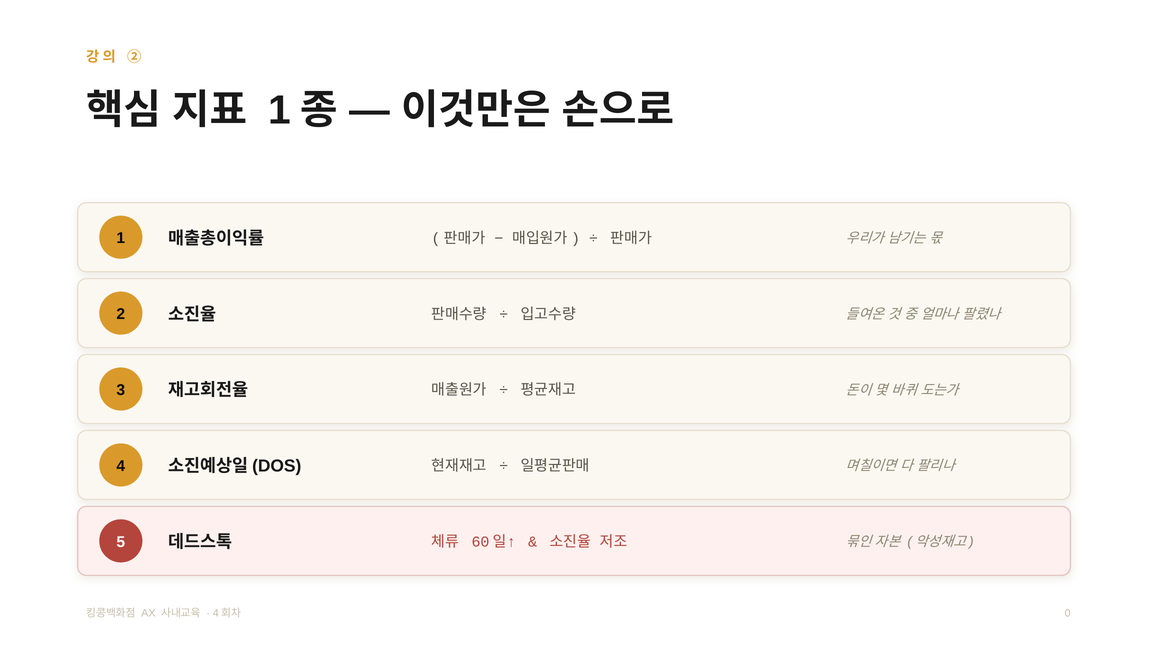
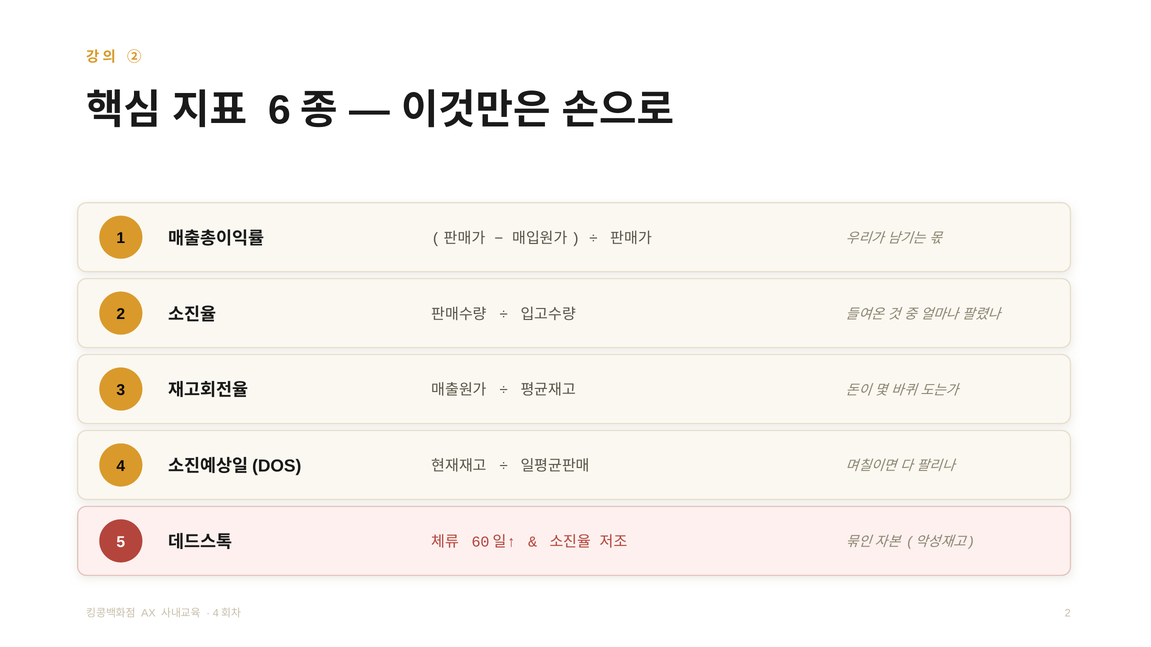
1: 1 -> 6 (279, 110)
0: 0 -> 2 (1068, 614)
